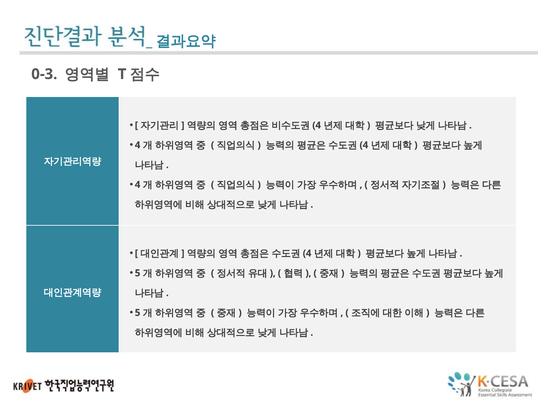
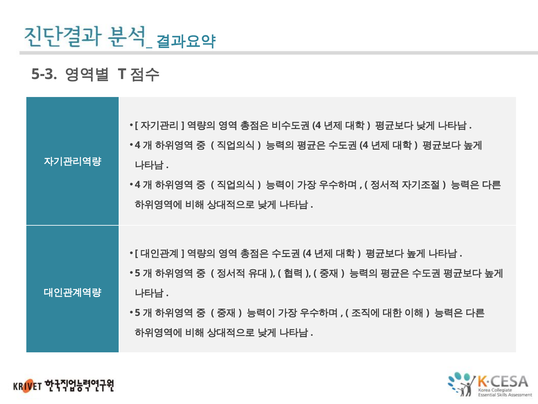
0-3: 0-3 -> 5-3 (44, 74)
